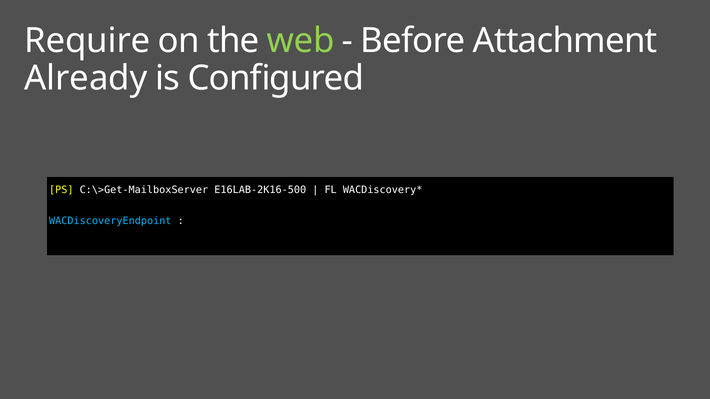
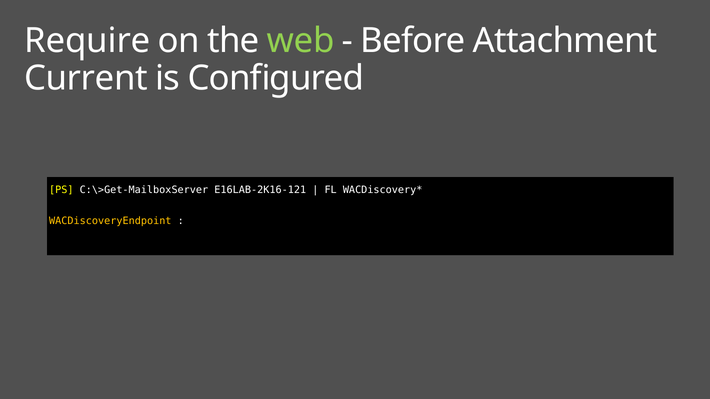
Already: Already -> Current (86, 78)
E16LAB-2K16-500: E16LAB-2K16-500 -> E16LAB-2K16-121 (260, 190)
WACDiscoveryEndpoint colour: light blue -> yellow (110, 221)
